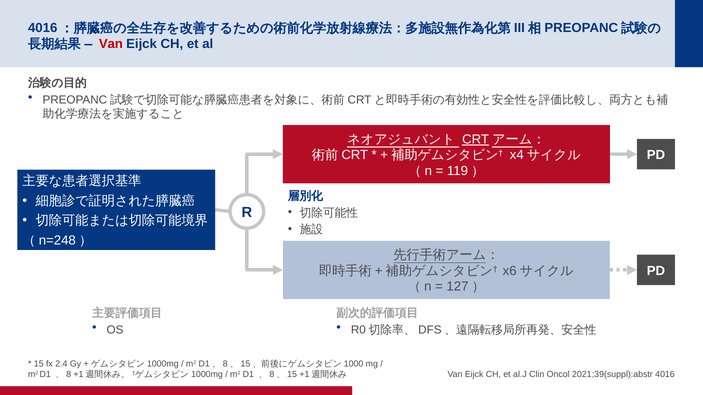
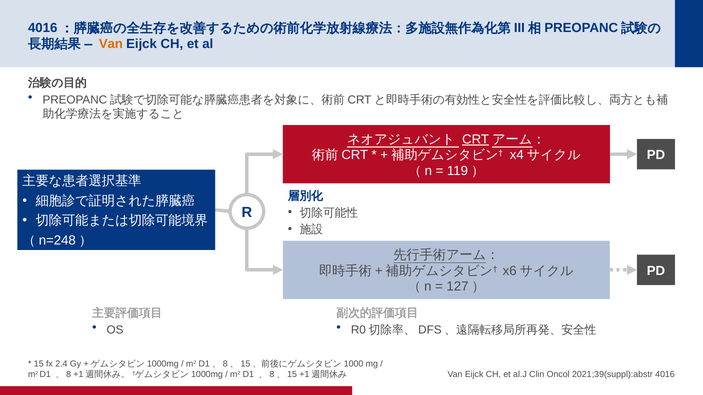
Van colour: red -> orange (111, 44)
